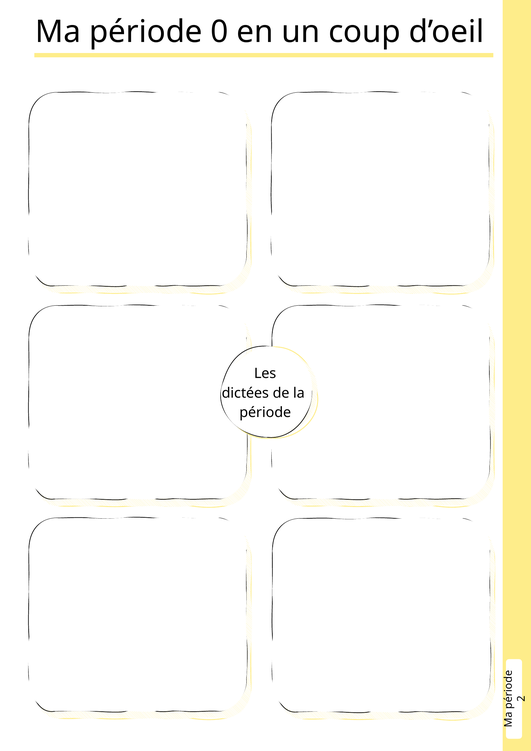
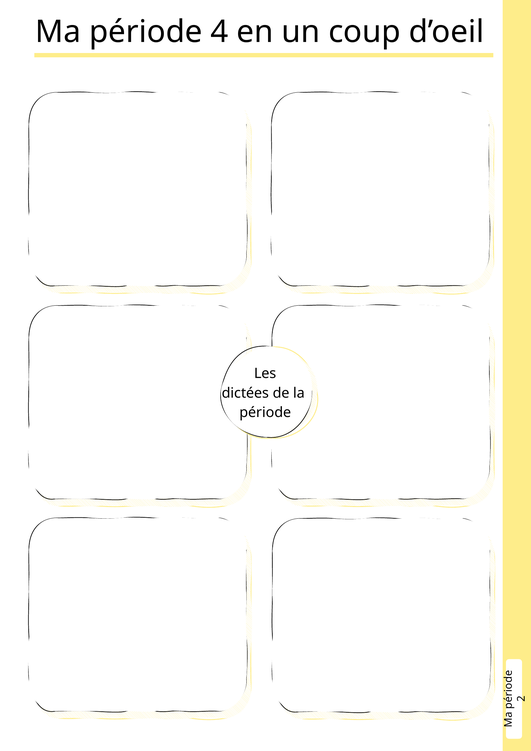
0: 0 -> 4 (220, 32)
